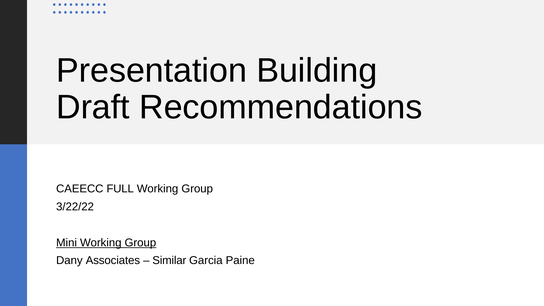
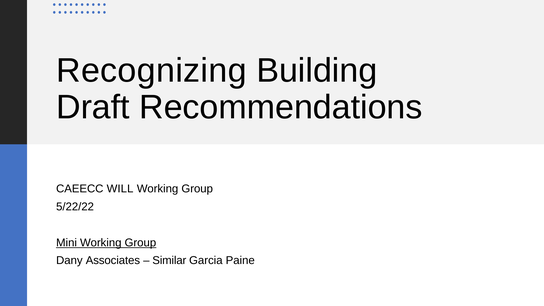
Presentation: Presentation -> Recognizing (151, 71)
FULL: FULL -> WILL (120, 189)
3/22/22: 3/22/22 -> 5/22/22 (75, 207)
